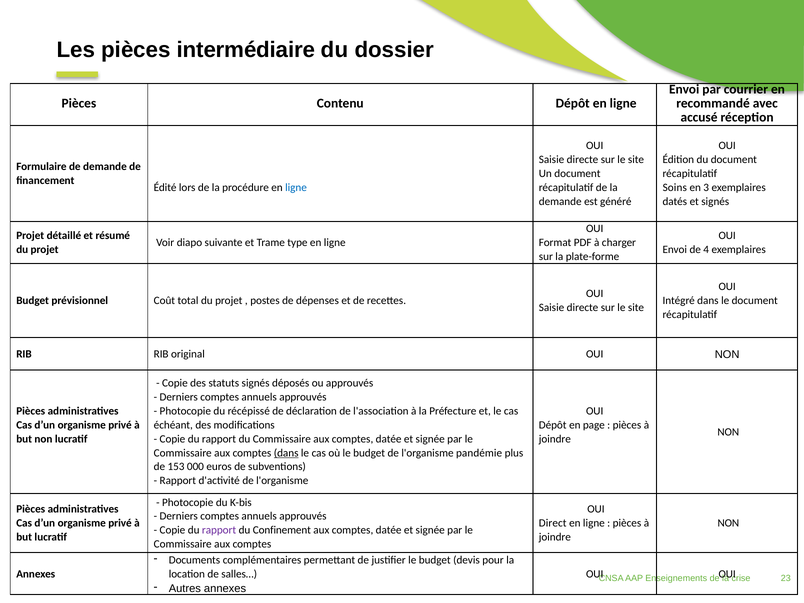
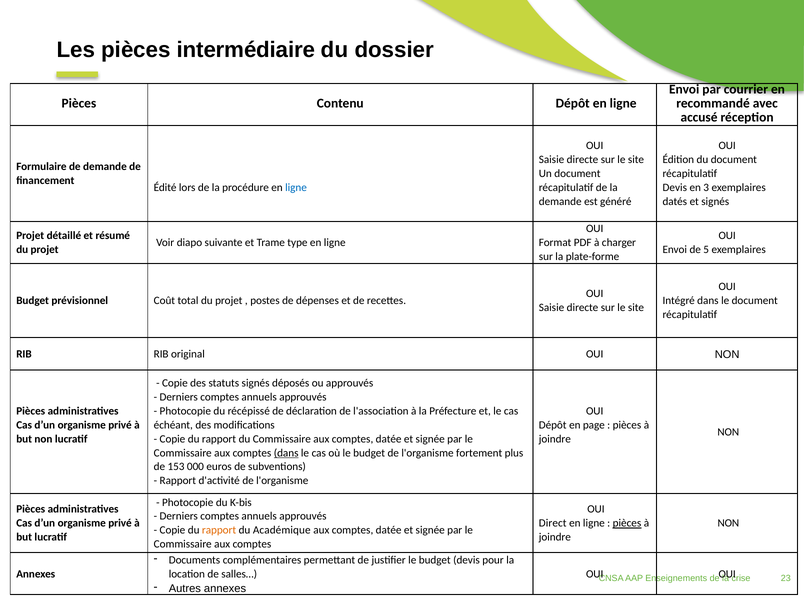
Soins: Soins -> Devis (675, 188)
4: 4 -> 5 (706, 250)
pandémie: pandémie -> fortement (479, 453)
pièces underline: none -> present (627, 523)
rapport colour: purple -> orange (219, 530)
Confinement: Confinement -> Académique (282, 530)
